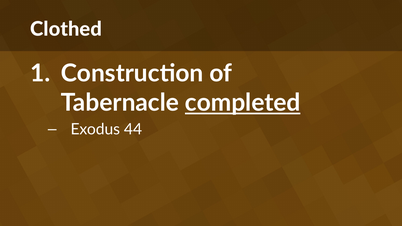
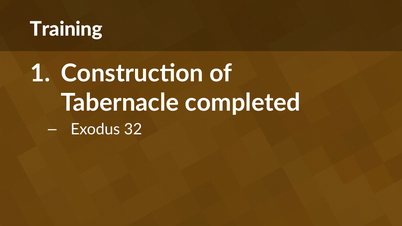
Clothed: Clothed -> Training (66, 29)
completed underline: present -> none (243, 103)
44: 44 -> 32 (133, 130)
